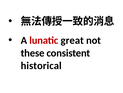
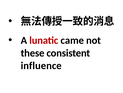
great: great -> came (72, 40)
historical: historical -> influence (41, 65)
